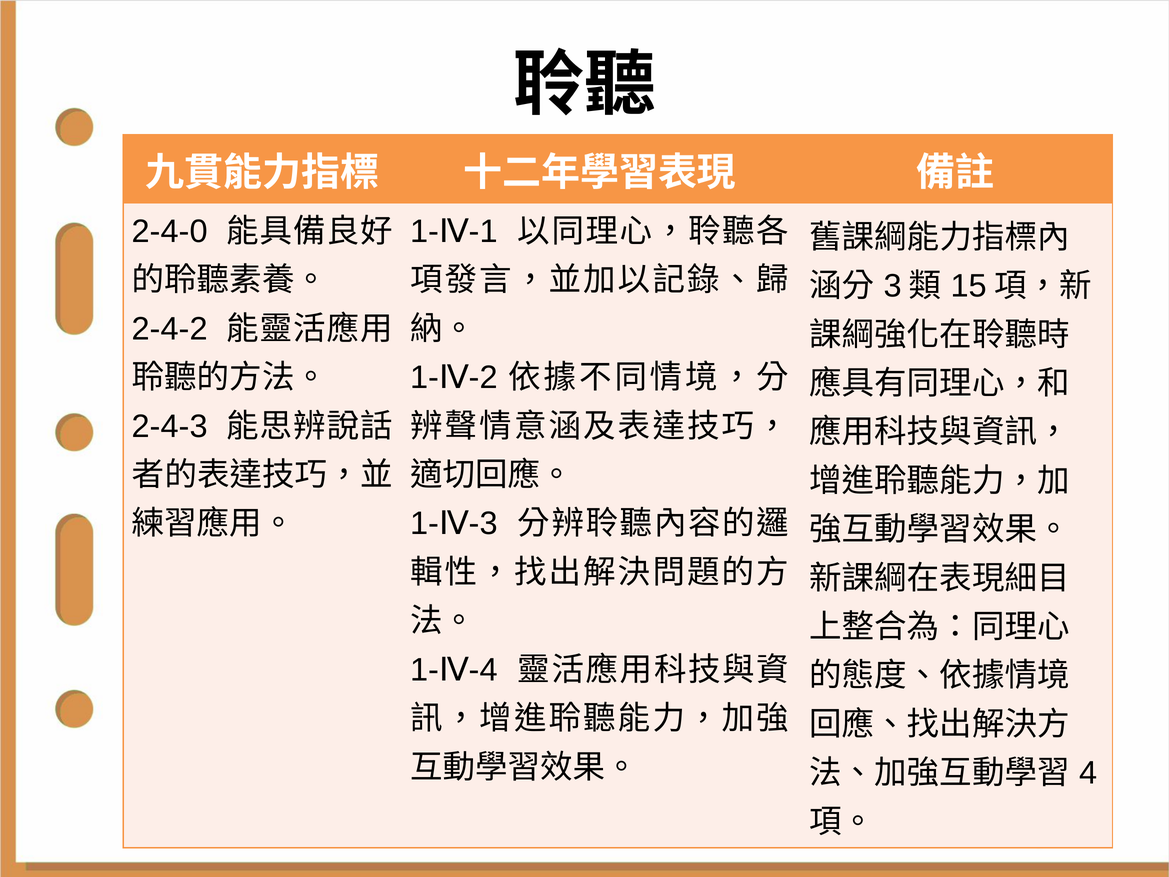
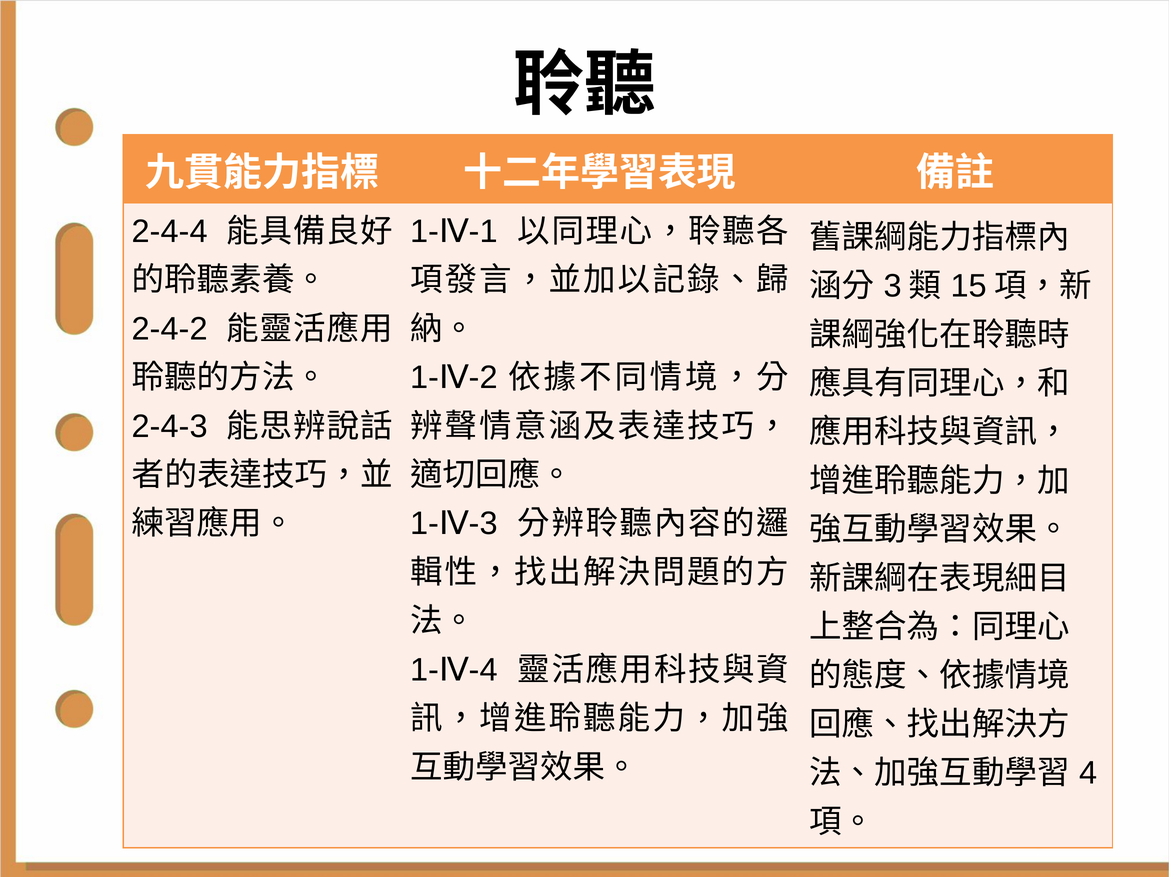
2-4-0: 2-4-0 -> 2-4-4 (170, 231)
